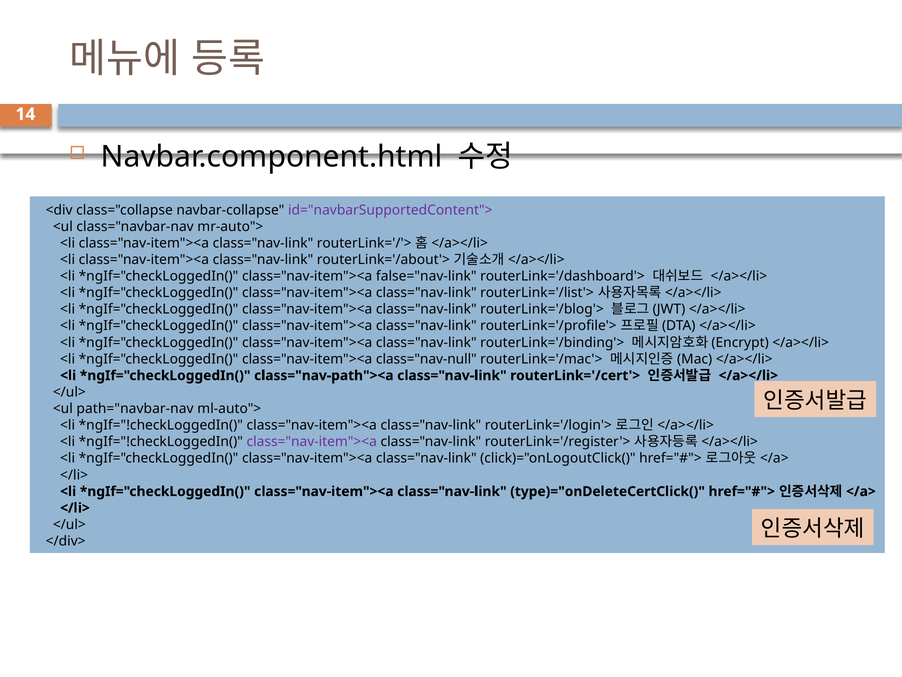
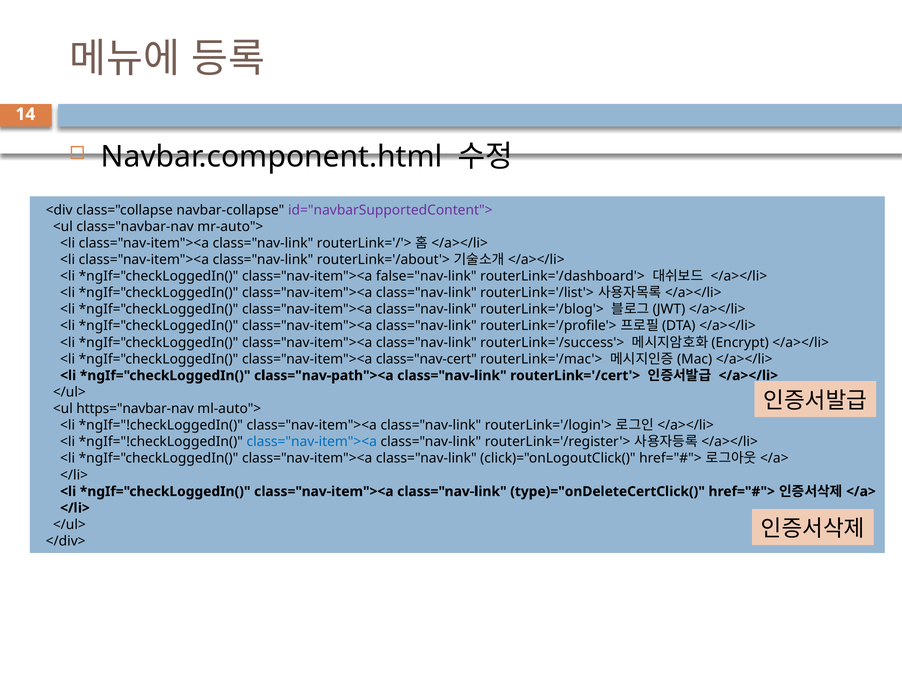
routerLink='/binding'>: routerLink='/binding'> -> routerLink='/success'> (552, 342)
class="nav-null: class="nav-null -> class="nav-cert (426, 359)
path="navbar-nav: path="navbar-nav -> https="navbar-nav (135, 408)
class="nav-item"><a colour: purple -> blue (312, 442)
